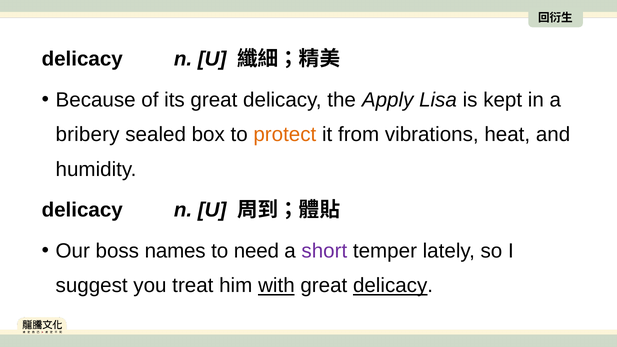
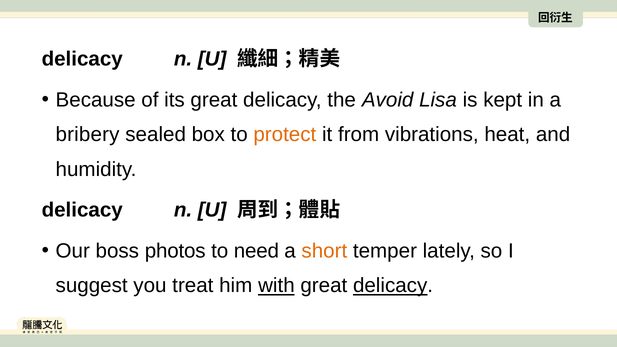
Apply: Apply -> Avoid (388, 100)
names: names -> photos (175, 251)
short colour: purple -> orange (324, 251)
